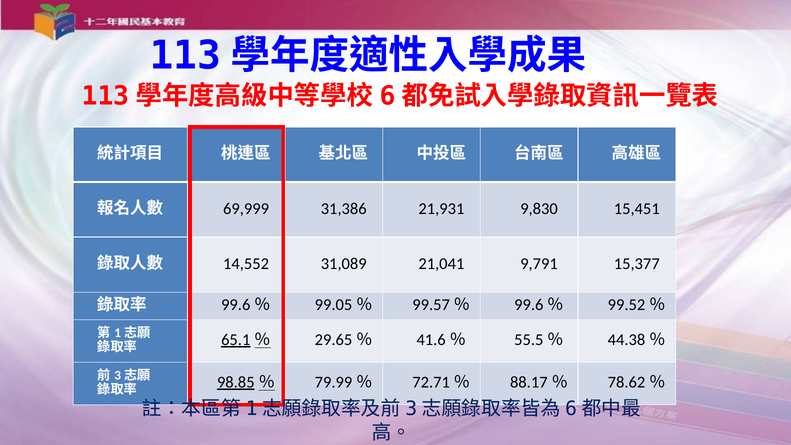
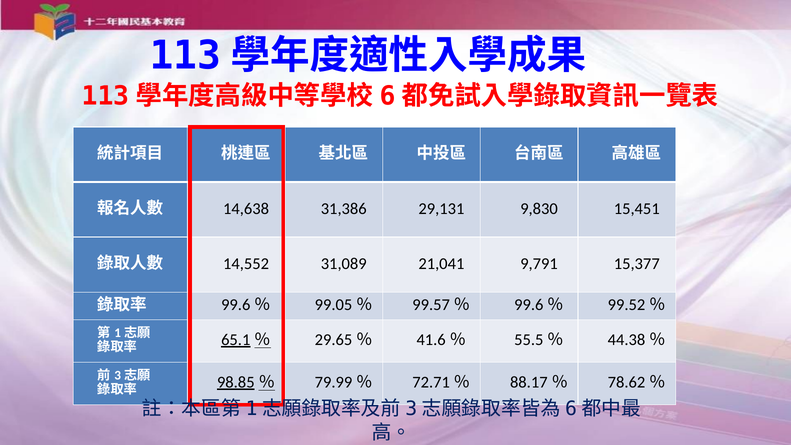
69,999: 69,999 -> 14,638 (246, 209)
21,931: 21,931 -> 29,131 (441, 209)
